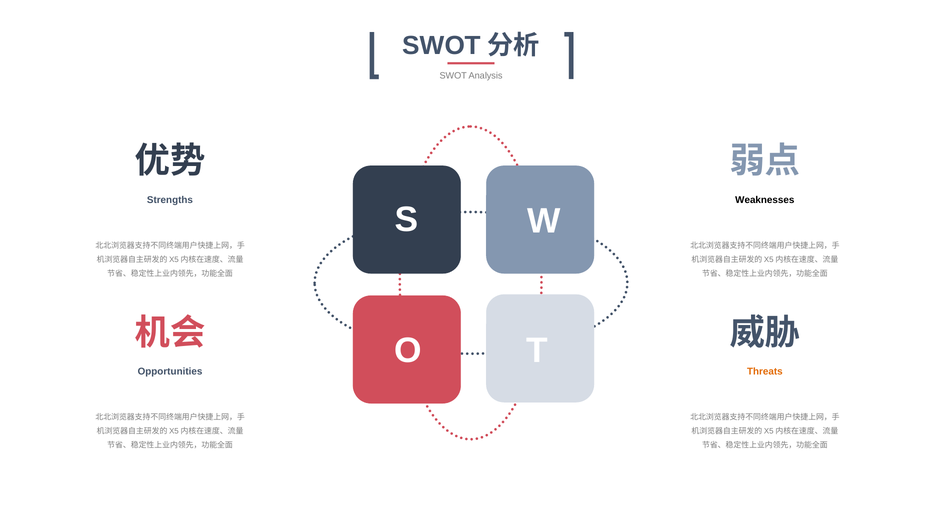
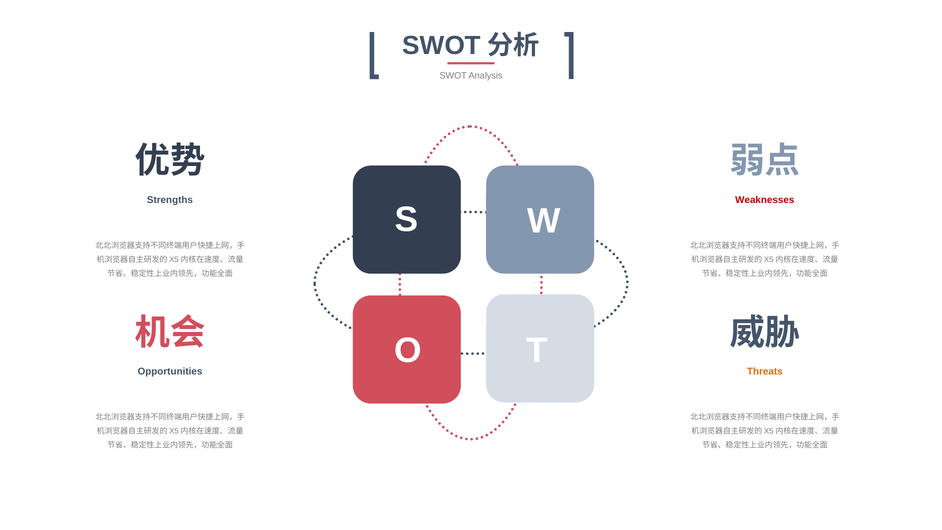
Weaknesses colour: black -> red (765, 200)
